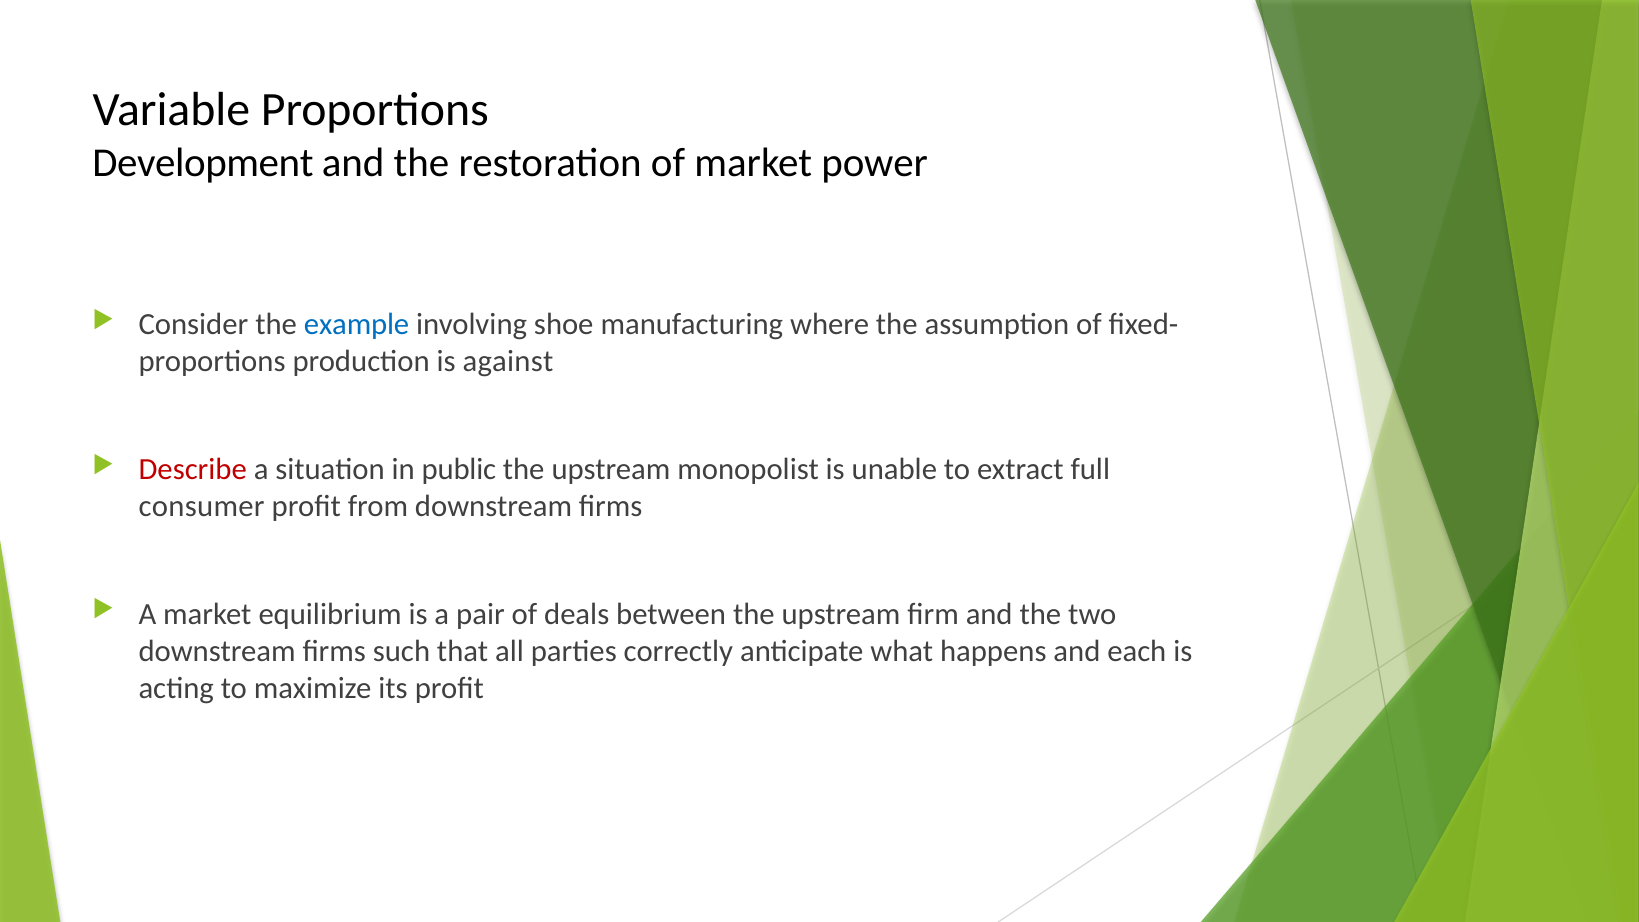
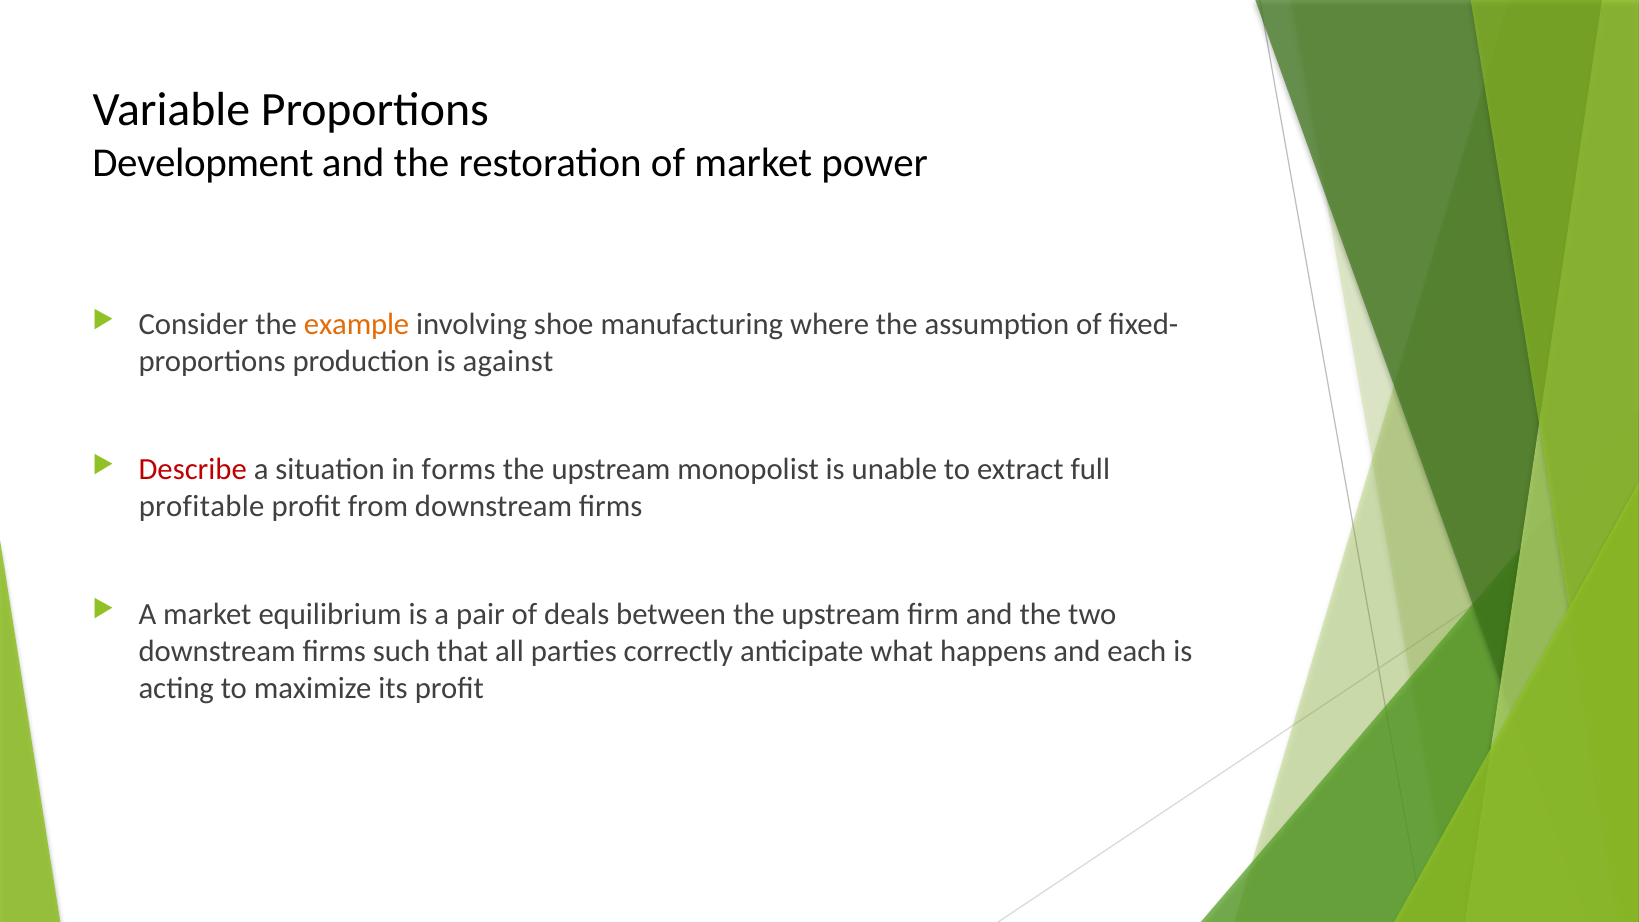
example colour: blue -> orange (357, 325)
public: public -> forms (459, 469)
consumer: consumer -> profitable (202, 506)
